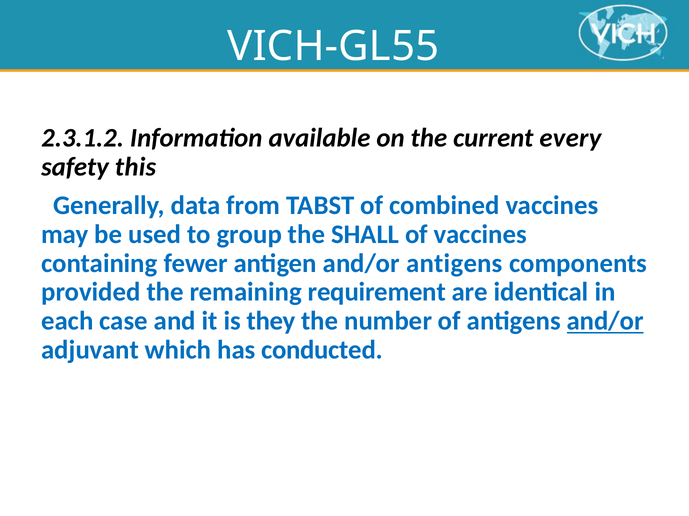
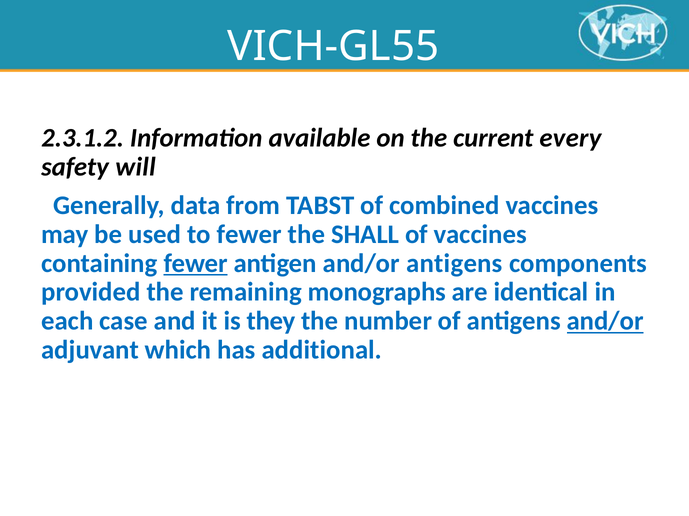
this: this -> will (136, 167)
to group: group -> fewer (249, 235)
fewer underline: none -> present (196, 264)
requirement: requirement -> monographs (377, 293)
conducted: conducted -> additional (322, 350)
